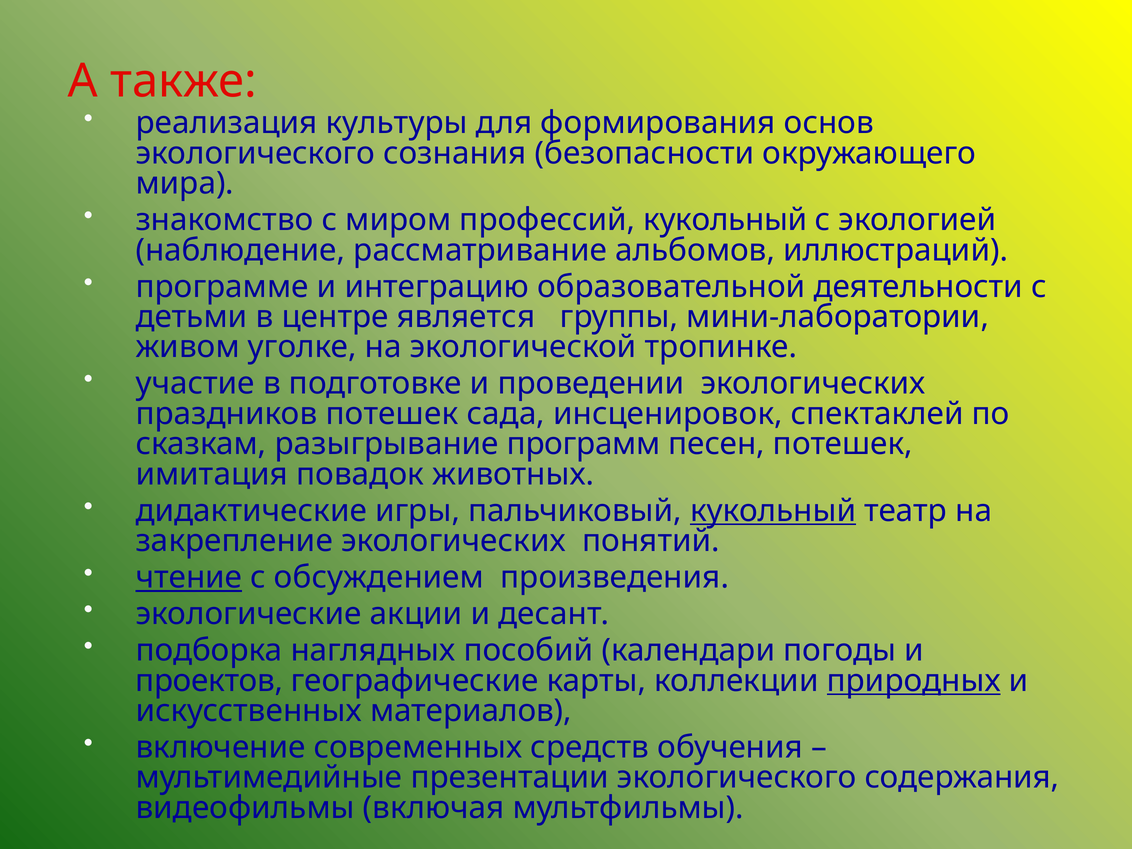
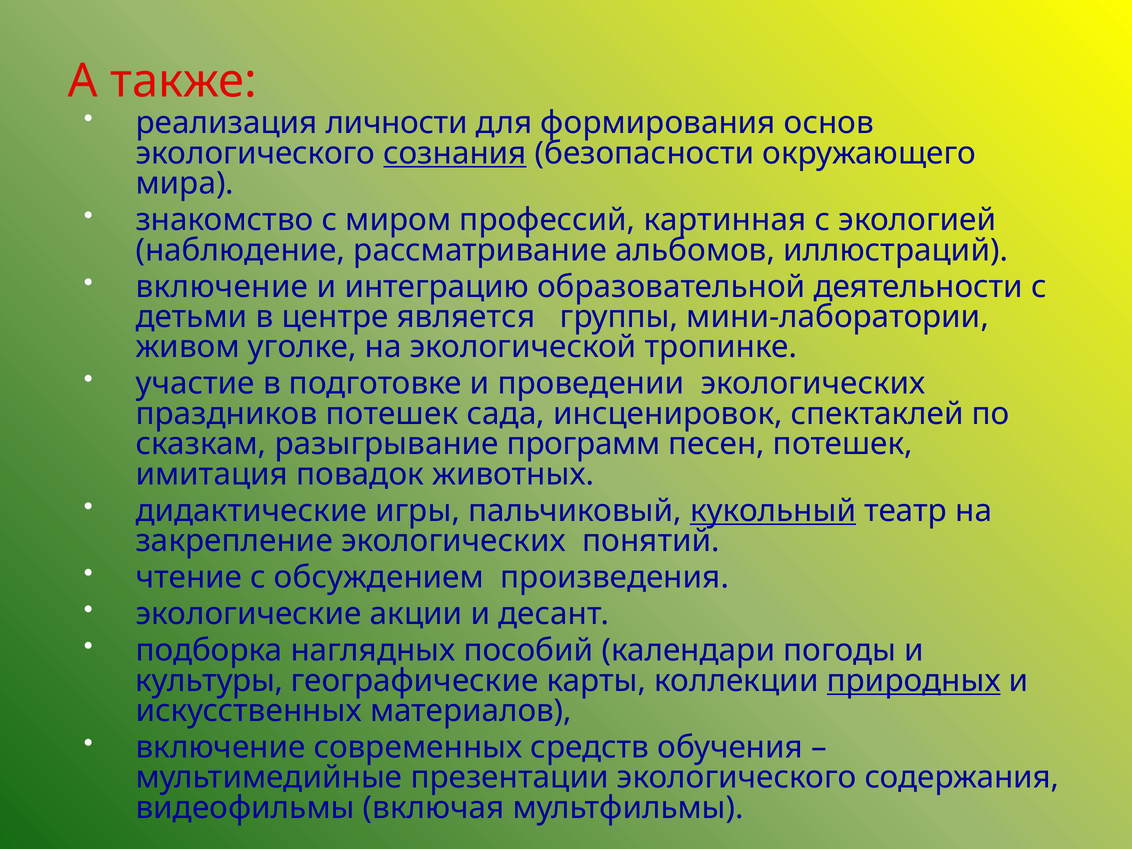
культуры: культуры -> личности (397, 123)
сознания underline: none -> present (455, 153)
профессий кукольный: кукольный -> картинная (725, 220)
программе: программе -> включение (222, 287)
чтение underline: present -> none (189, 577)
проектов: проектов -> культуры (209, 681)
